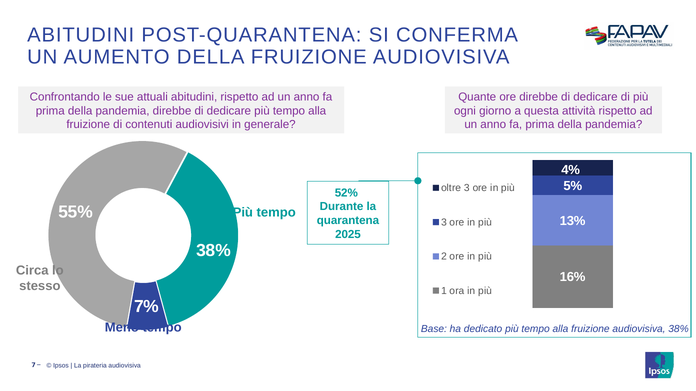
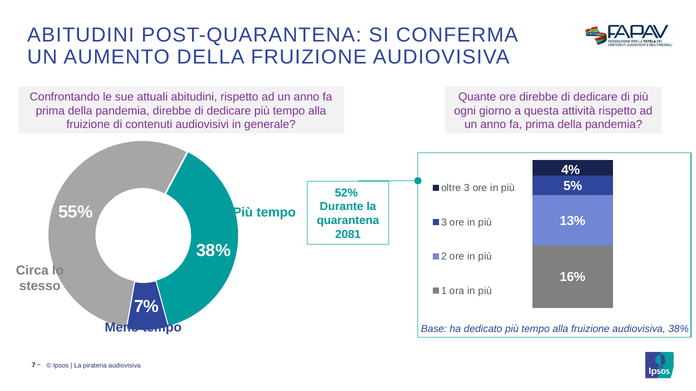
2025: 2025 -> 2081 (348, 235)
